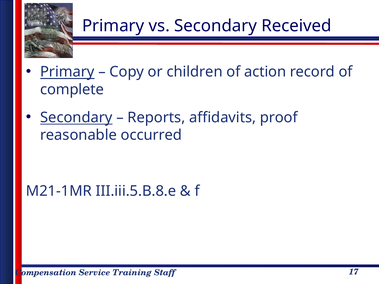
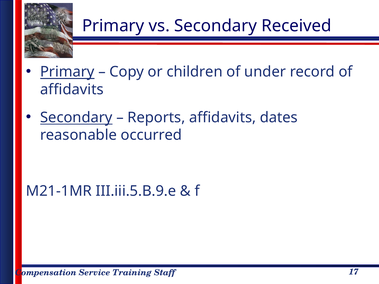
action: action -> under (265, 72)
complete: complete -> affidavits (72, 89)
proof: proof -> dates (279, 118)
III.iii.5.B.8.e: III.iii.5.B.8.e -> III.iii.5.B.9.e (136, 191)
